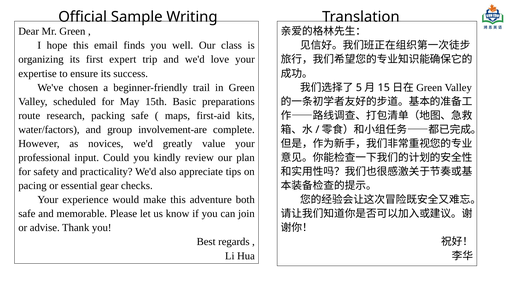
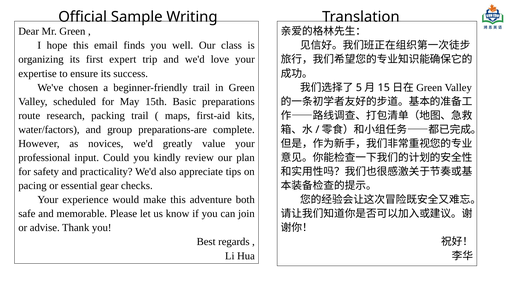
packing safe: safe -> trail (140, 116)
involvement-are: involvement-are -> preparations-are (173, 130)
